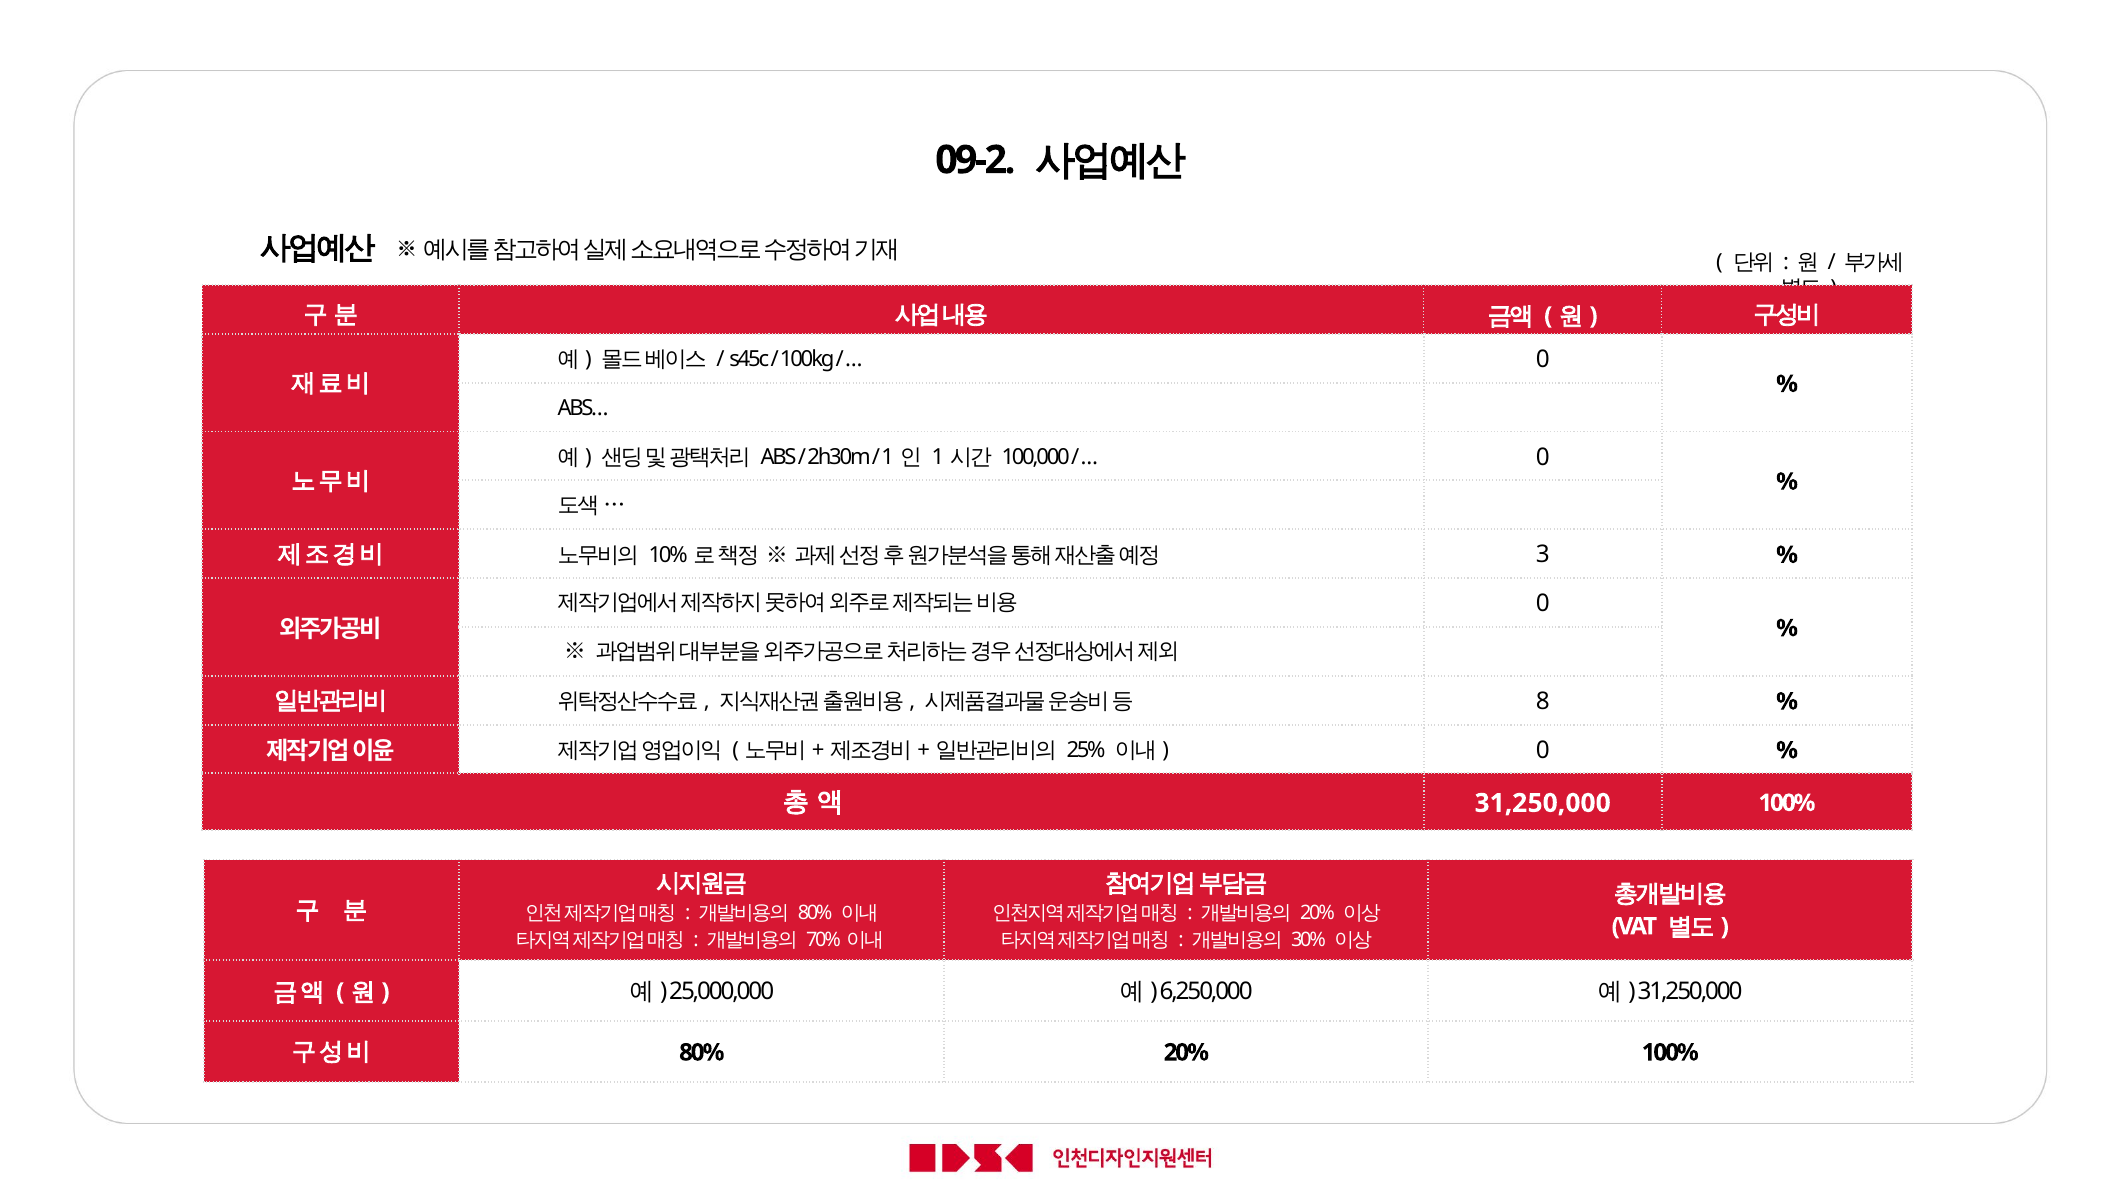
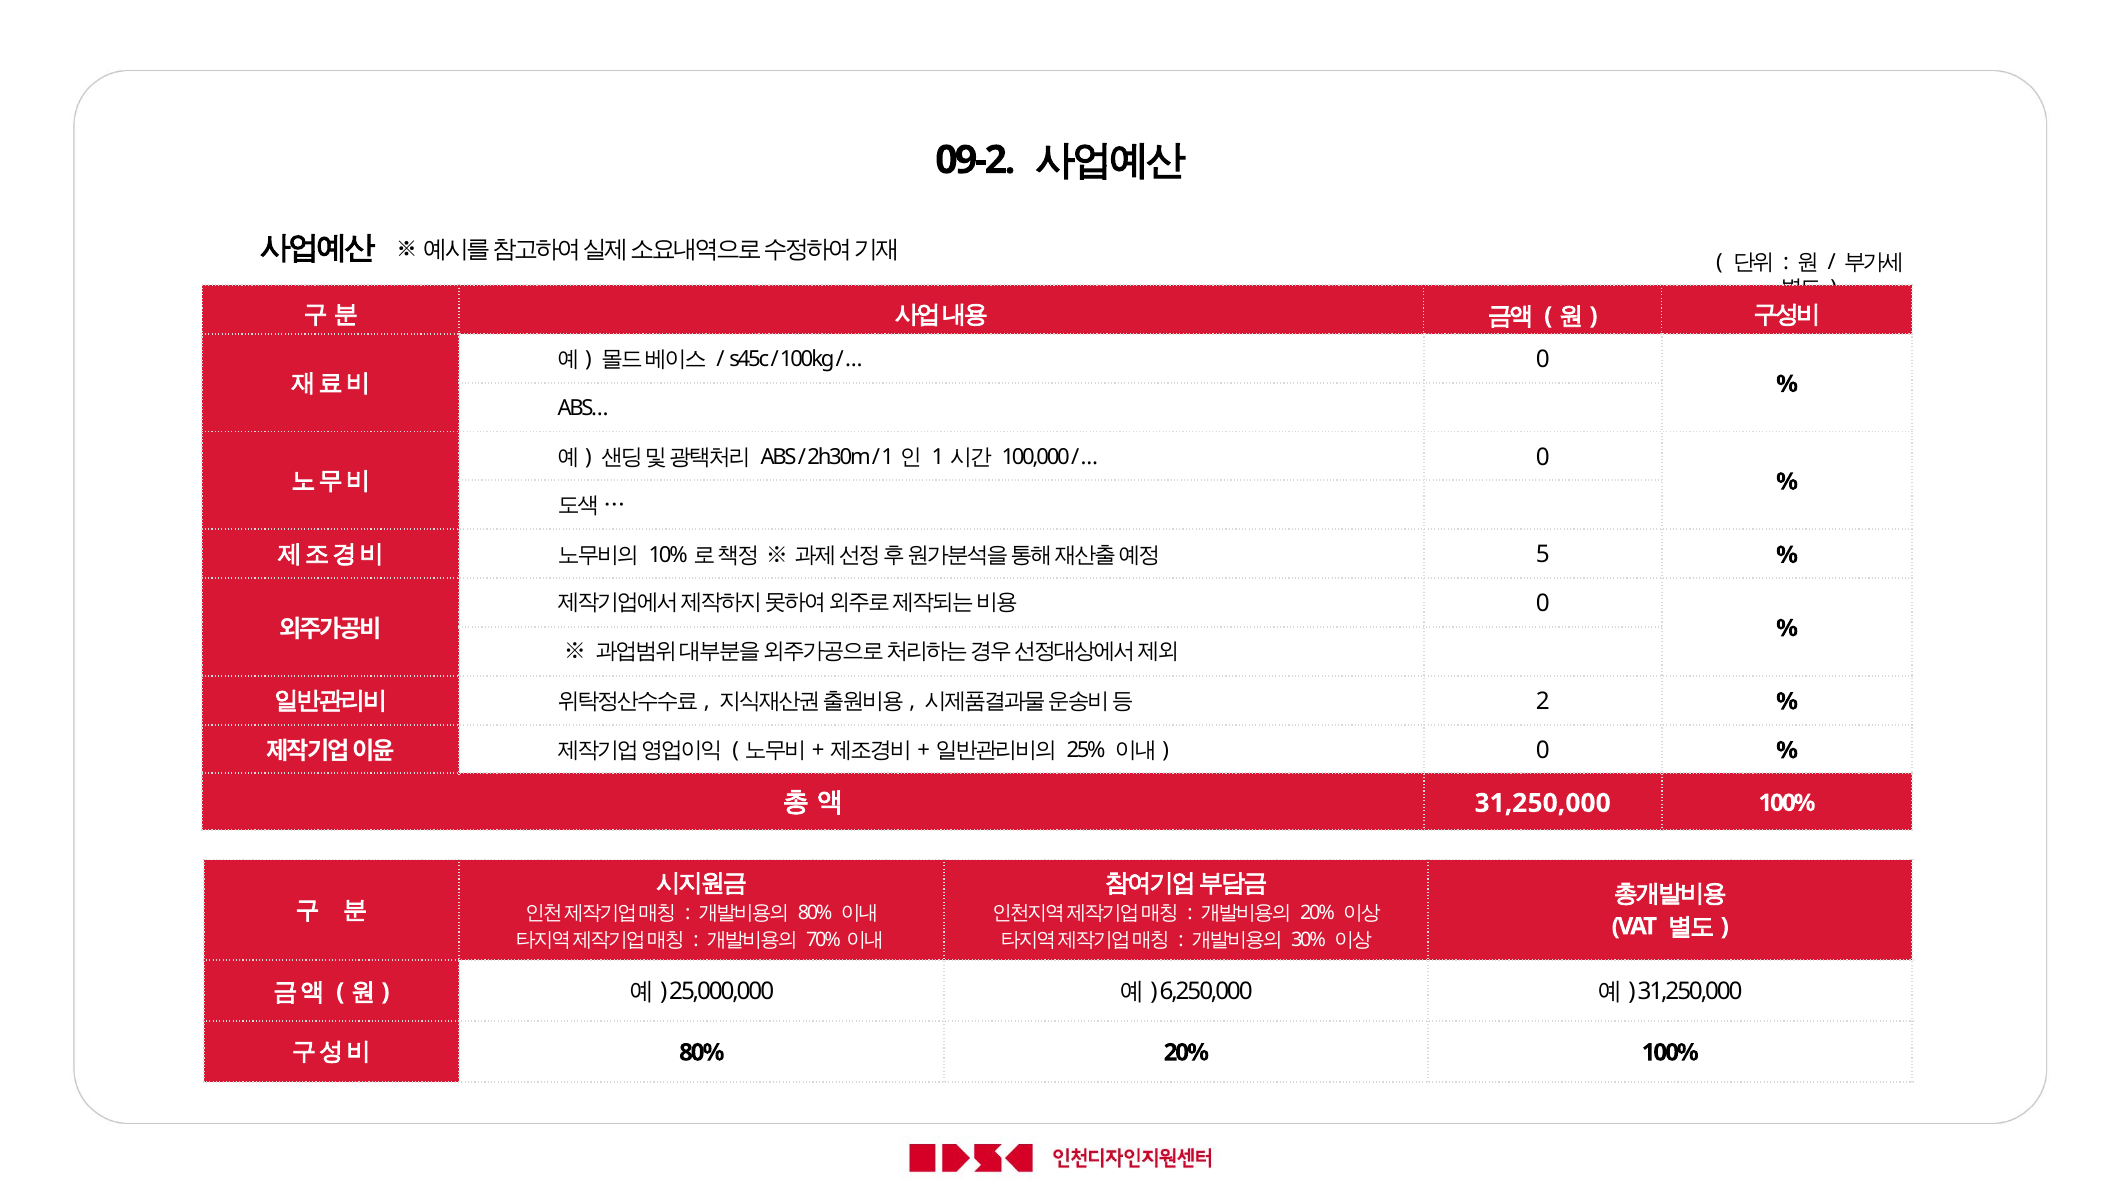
3: 3 -> 5 (1543, 555)
8: 8 -> 2 (1543, 702)
